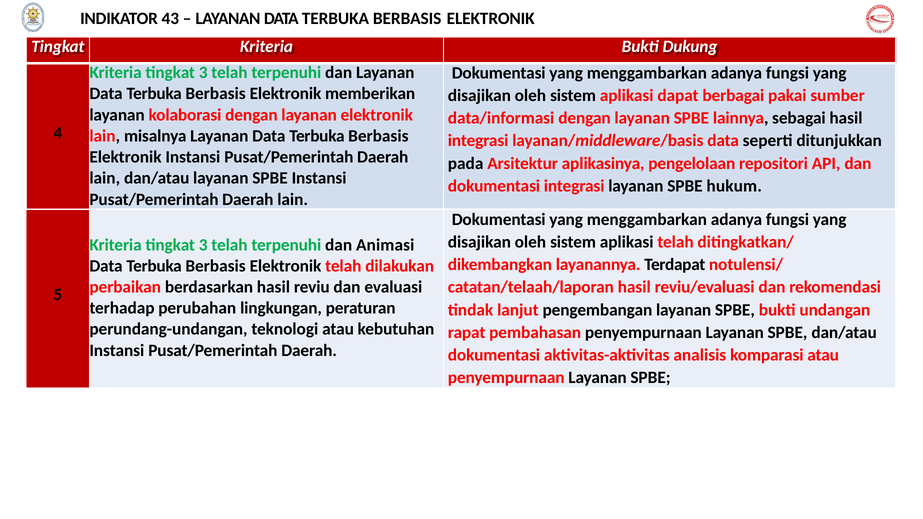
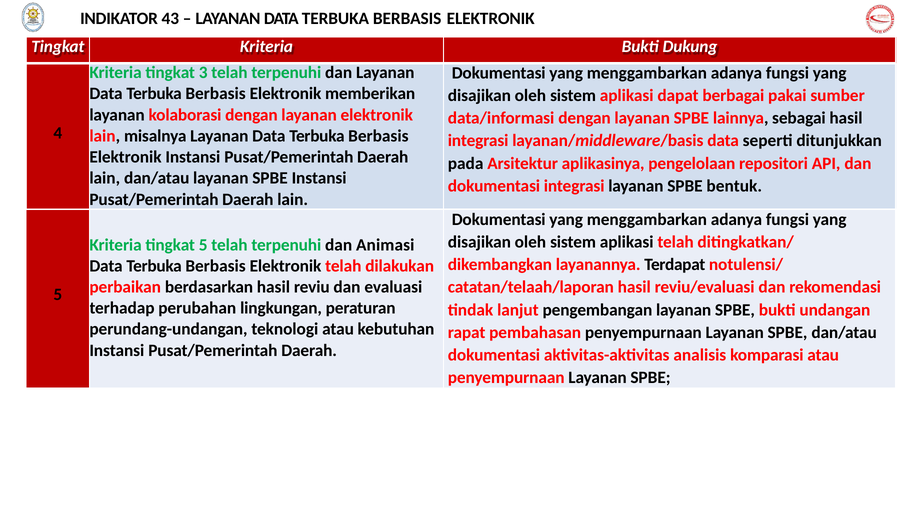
hukum: hukum -> bentuk (734, 186)
3: 3 -> 5 (203, 245)
